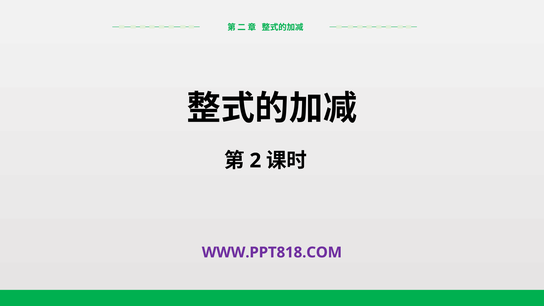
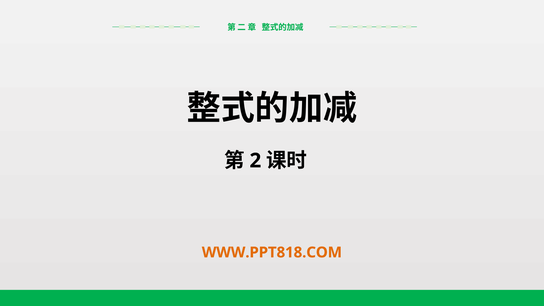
WWW.PPT818.COM colour: purple -> orange (272, 252)
